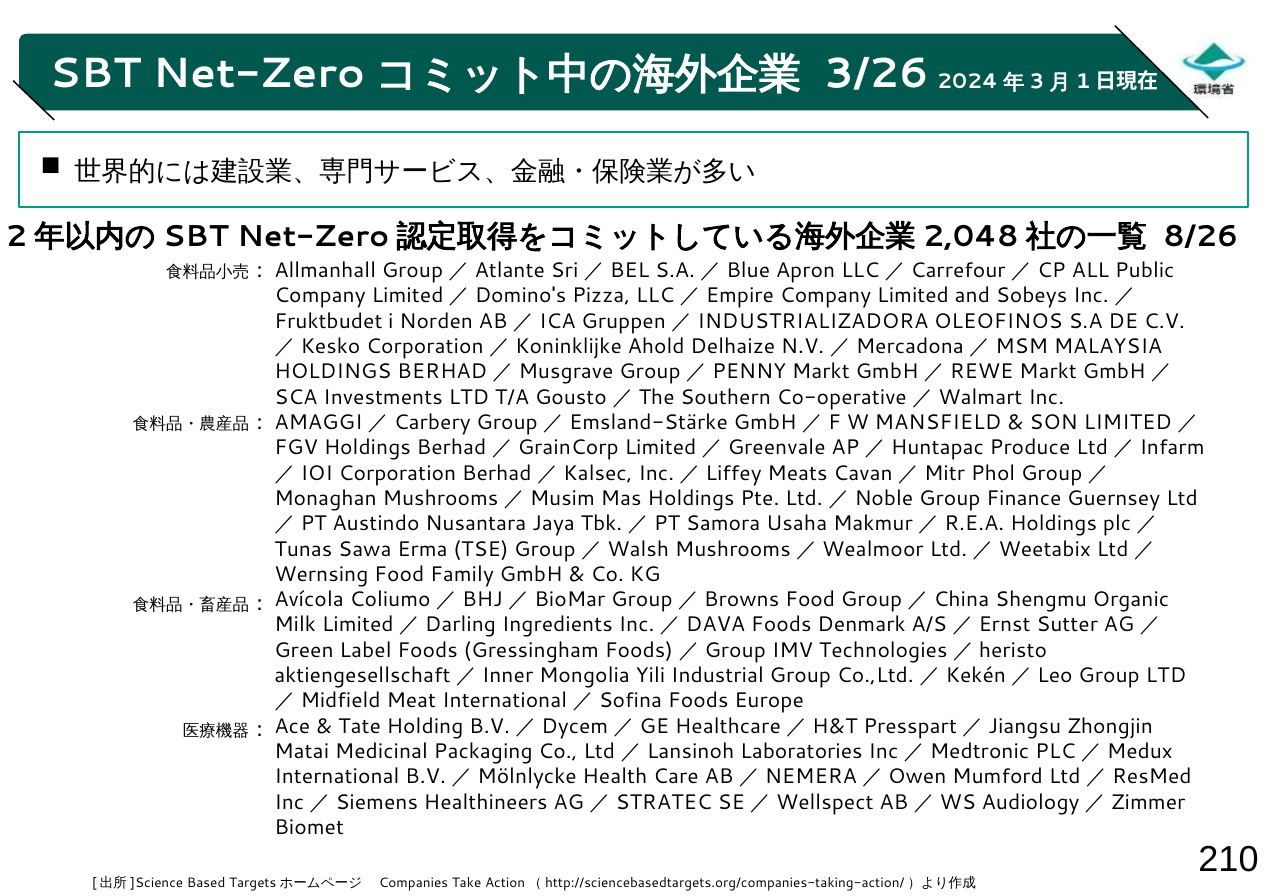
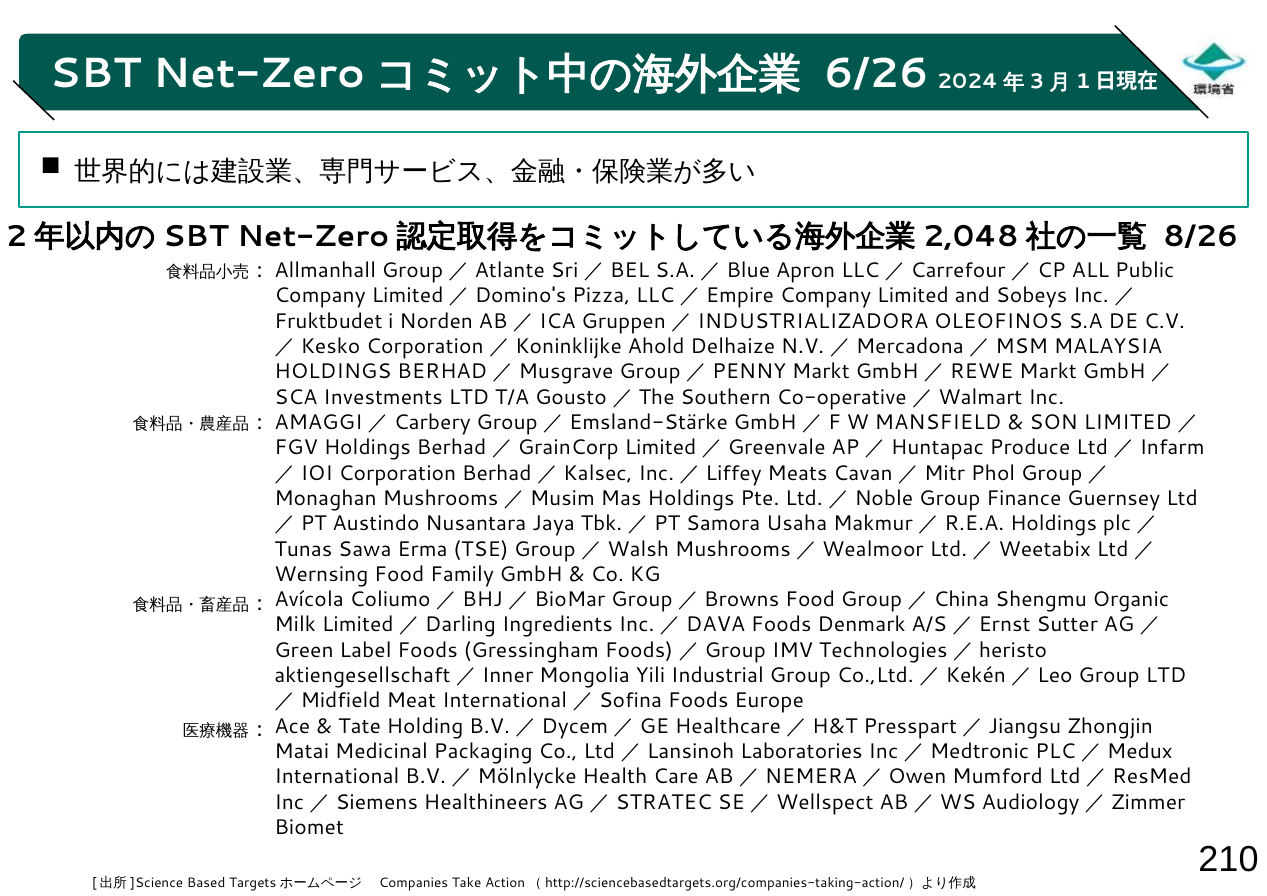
3/26: 3/26 -> 6/26 (876, 74)
